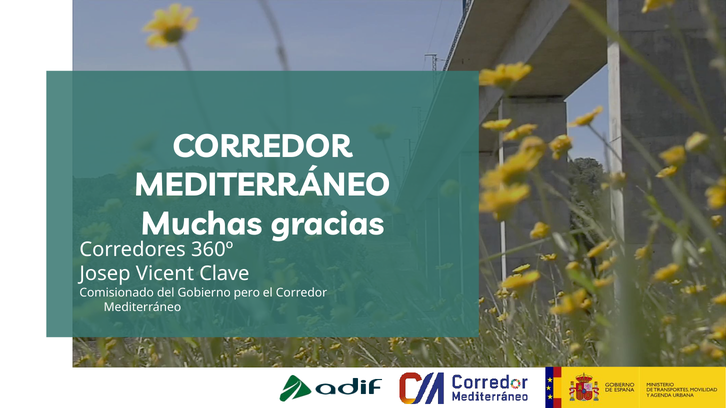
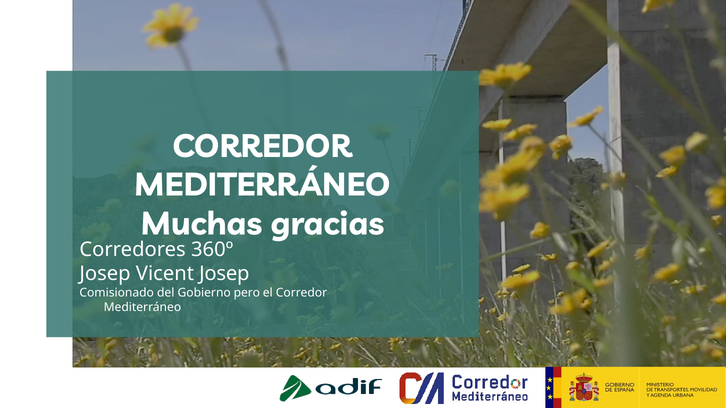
Vicent Clave: Clave -> Josep (224, 274)
